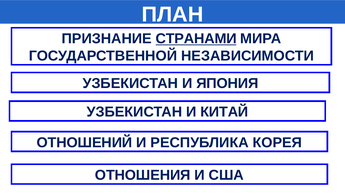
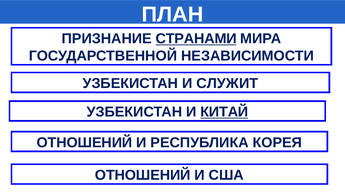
ЯПОНИЯ: ЯПОНИЯ -> СЛУЖИТ (227, 83)
КИТАЙ underline: none -> present (224, 112)
ОТНОШЕНИЯ: ОТНОШЕНИЯ -> ОТНОШЕНИЙ (143, 175)
